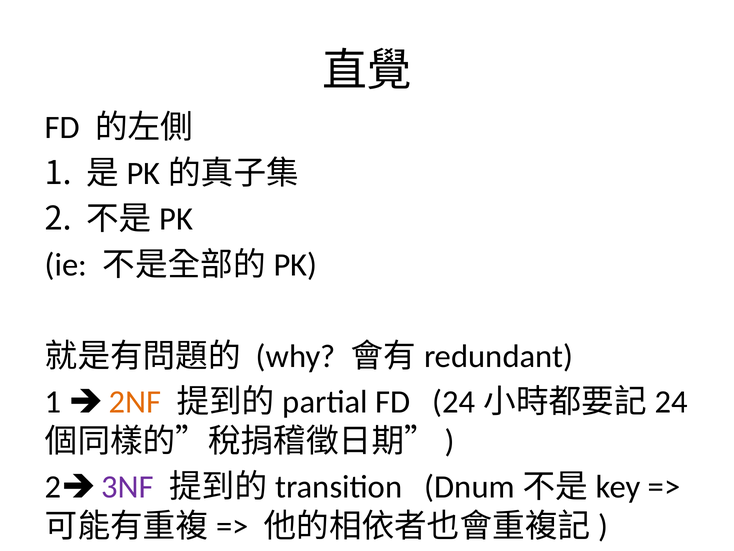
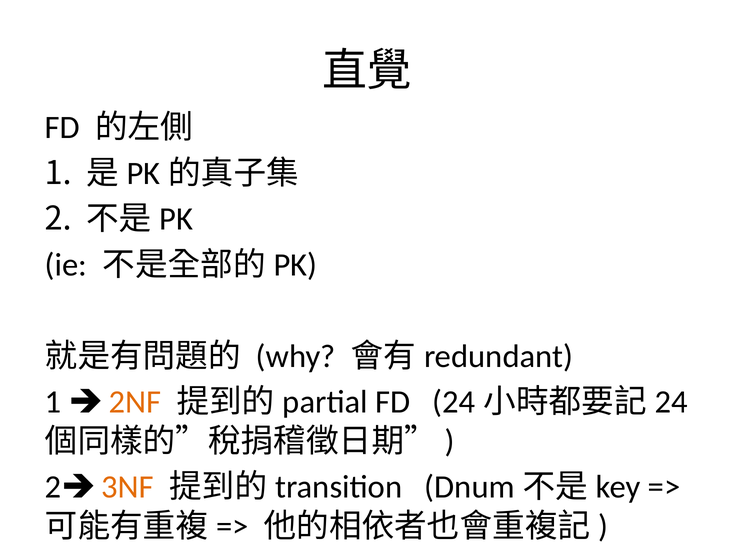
3NF colour: purple -> orange (128, 487)
